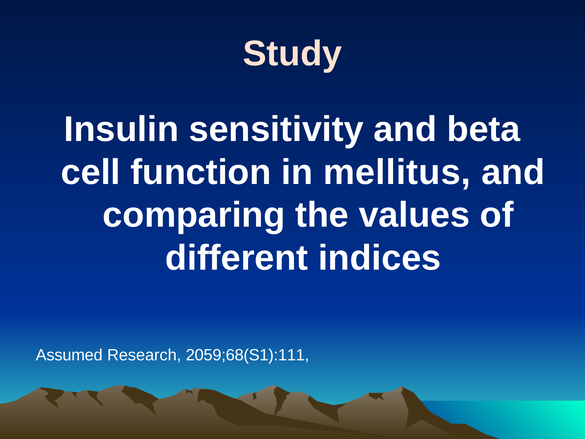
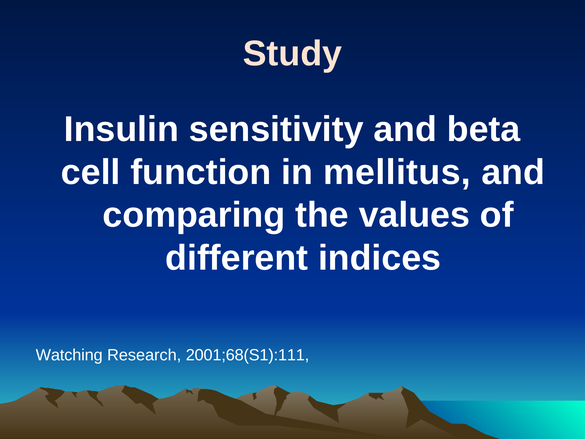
Assumed: Assumed -> Watching (69, 355)
2059;68(S1):111: 2059;68(S1):111 -> 2001;68(S1):111 (247, 355)
